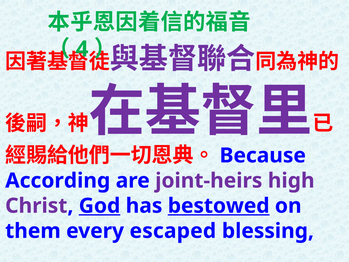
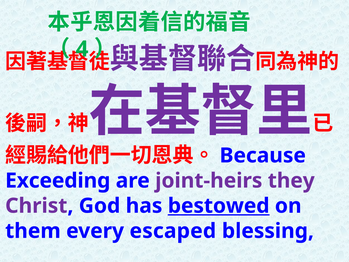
According: According -> Exceeding (58, 180)
high: high -> they (291, 180)
God underline: present -> none (100, 206)
